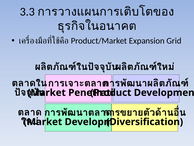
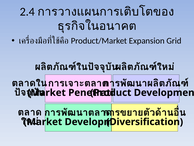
3.3: 3.3 -> 2.4 (27, 12)
